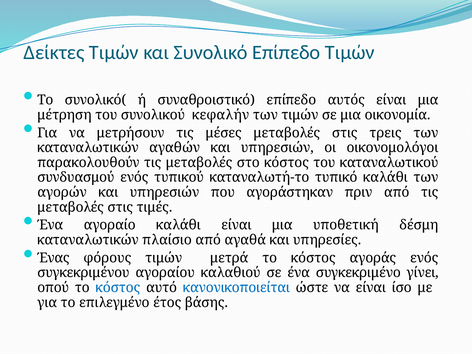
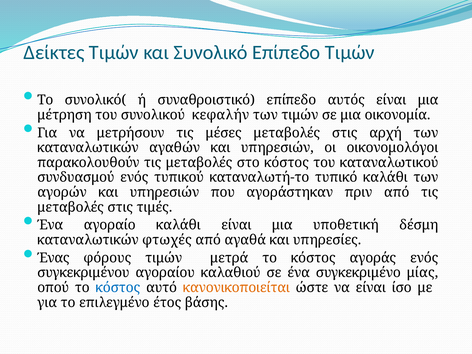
τρεις: τρεις -> αρχή (386, 133)
πλαίσιο: πλαίσιο -> φτωχές (167, 240)
γίνει: γίνει -> μίας (422, 273)
κανονικοποιείται colour: blue -> orange (236, 288)
